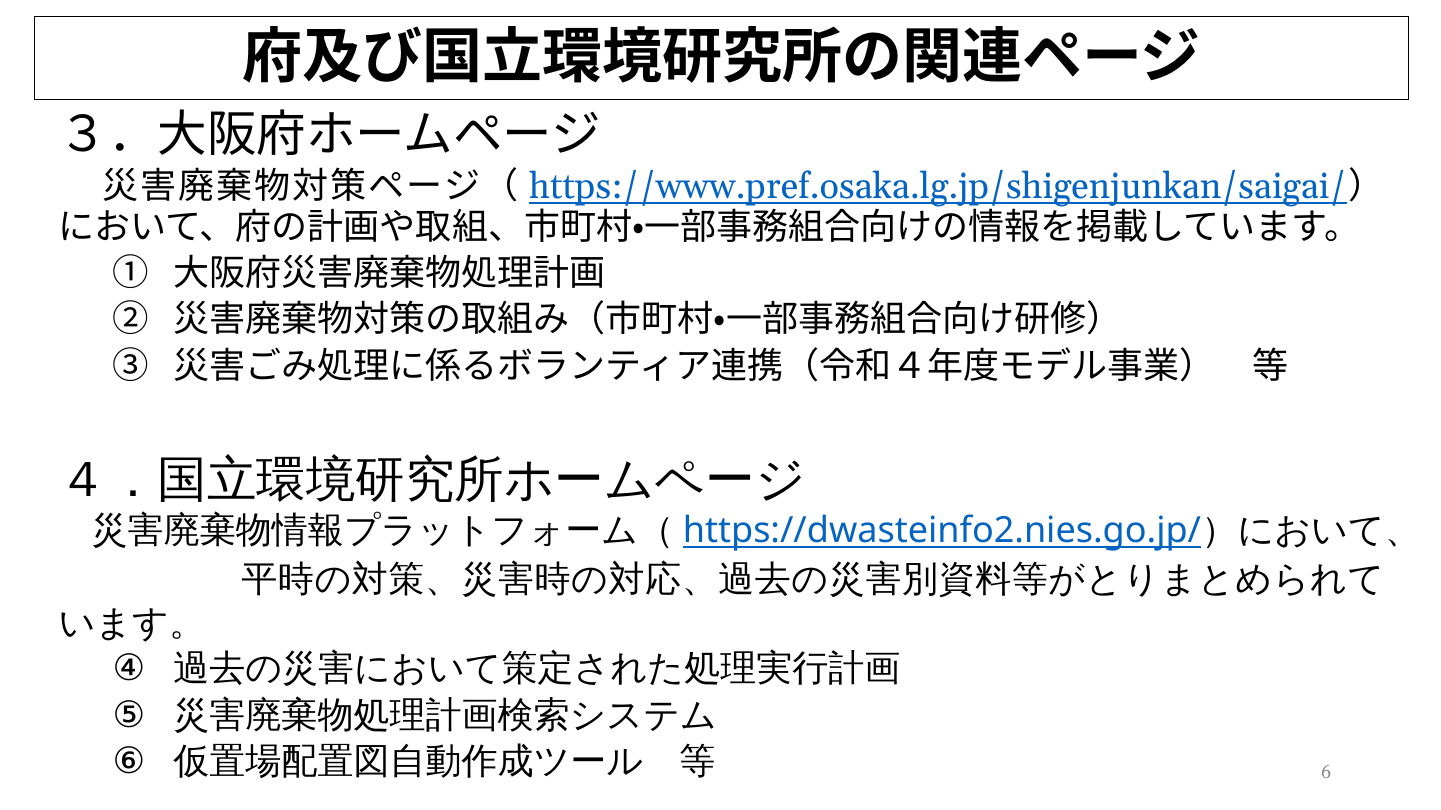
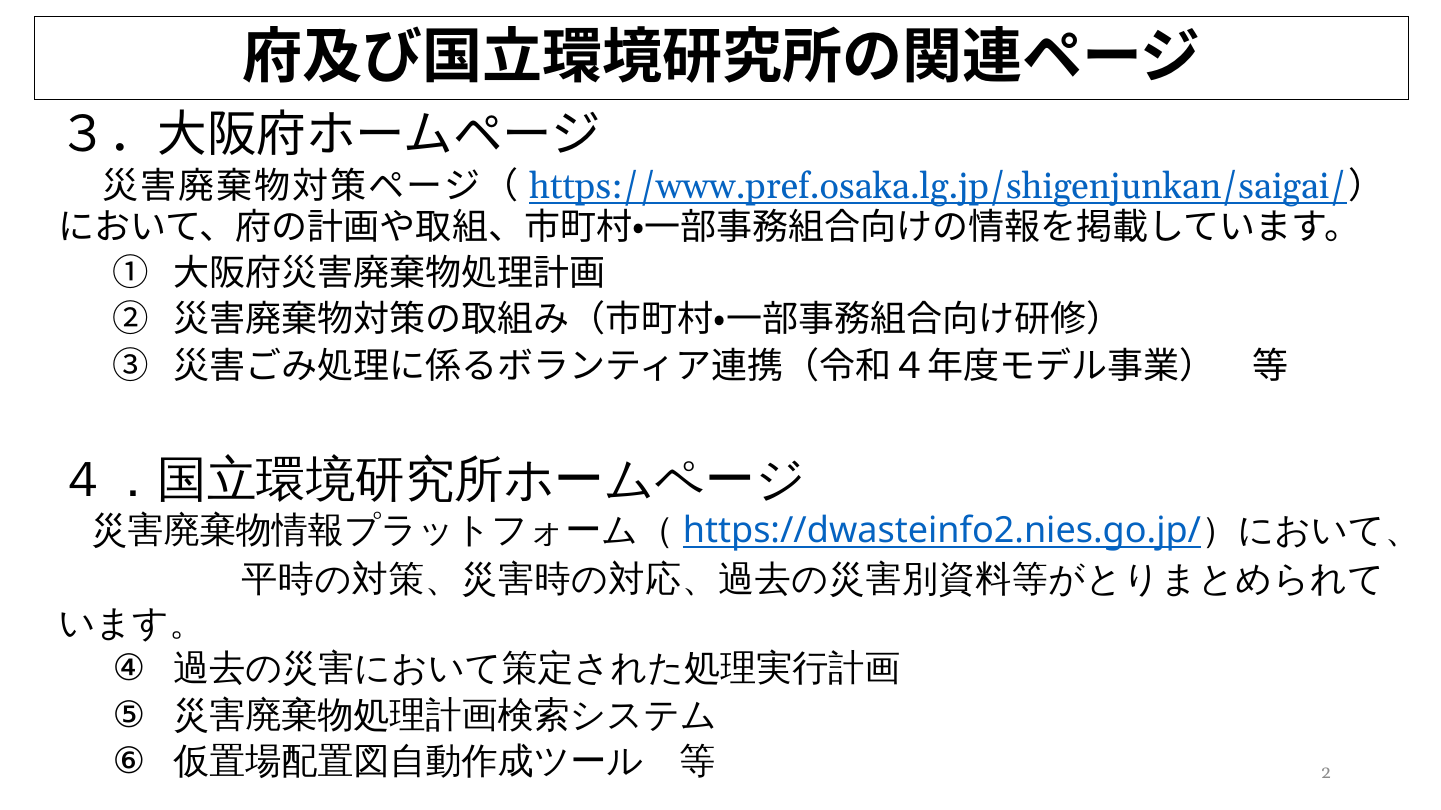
6: 6 -> 2 (1326, 773)
